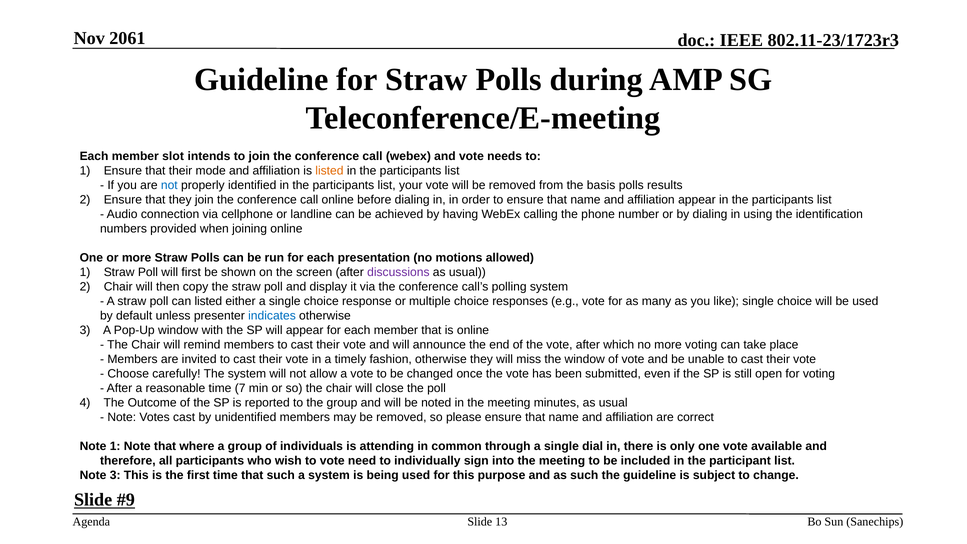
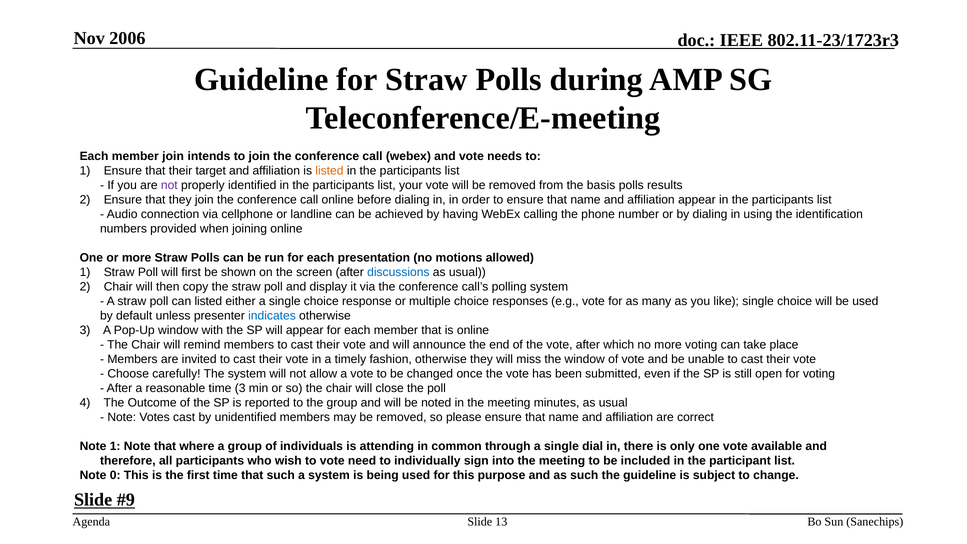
2061: 2061 -> 2006 (127, 38)
member slot: slot -> join (173, 156)
mode: mode -> target (211, 171)
not colour: blue -> purple (169, 185)
discussions colour: purple -> blue (398, 272)
time 7: 7 -> 3 (240, 388)
Note 3: 3 -> 0 (115, 475)
